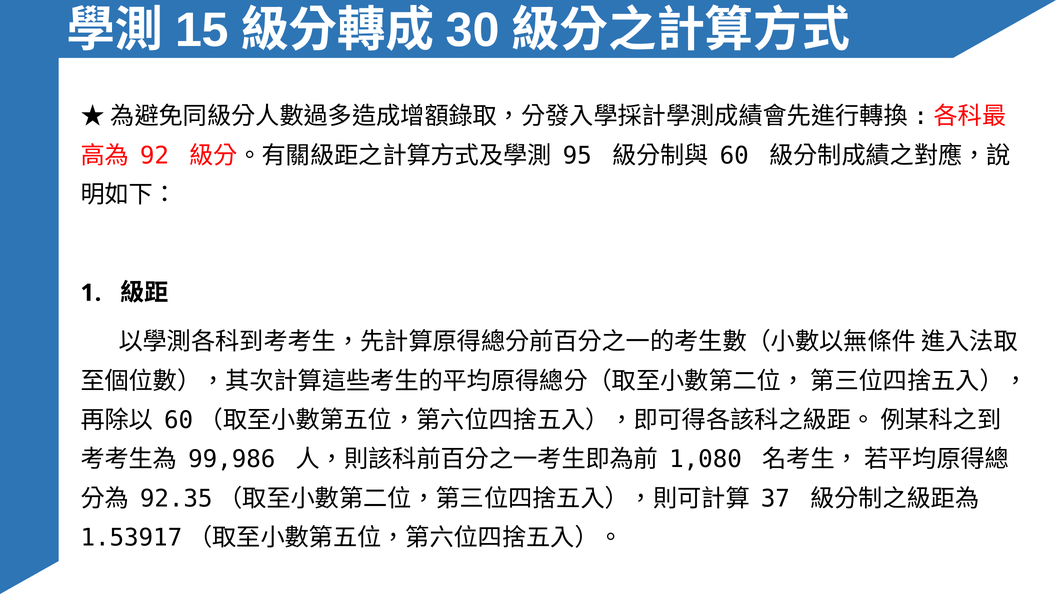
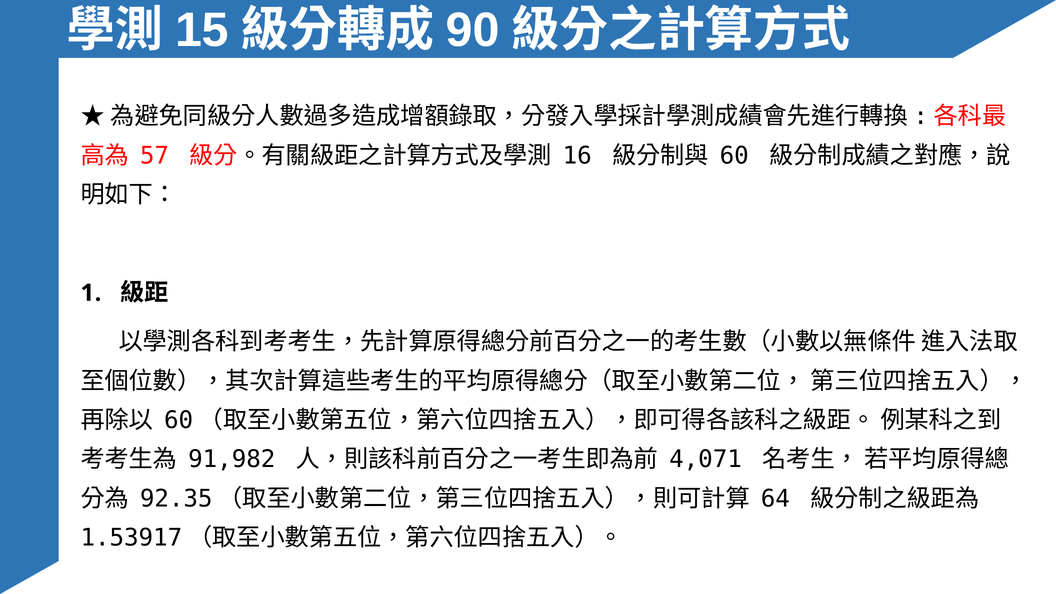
30: 30 -> 90 (473, 30)
92: 92 -> 57 (154, 156)
95: 95 -> 16 (577, 156)
99,986: 99,986 -> 91,982 (232, 459)
1,080: 1,080 -> 4,071 (706, 459)
37: 37 -> 64 (775, 499)
